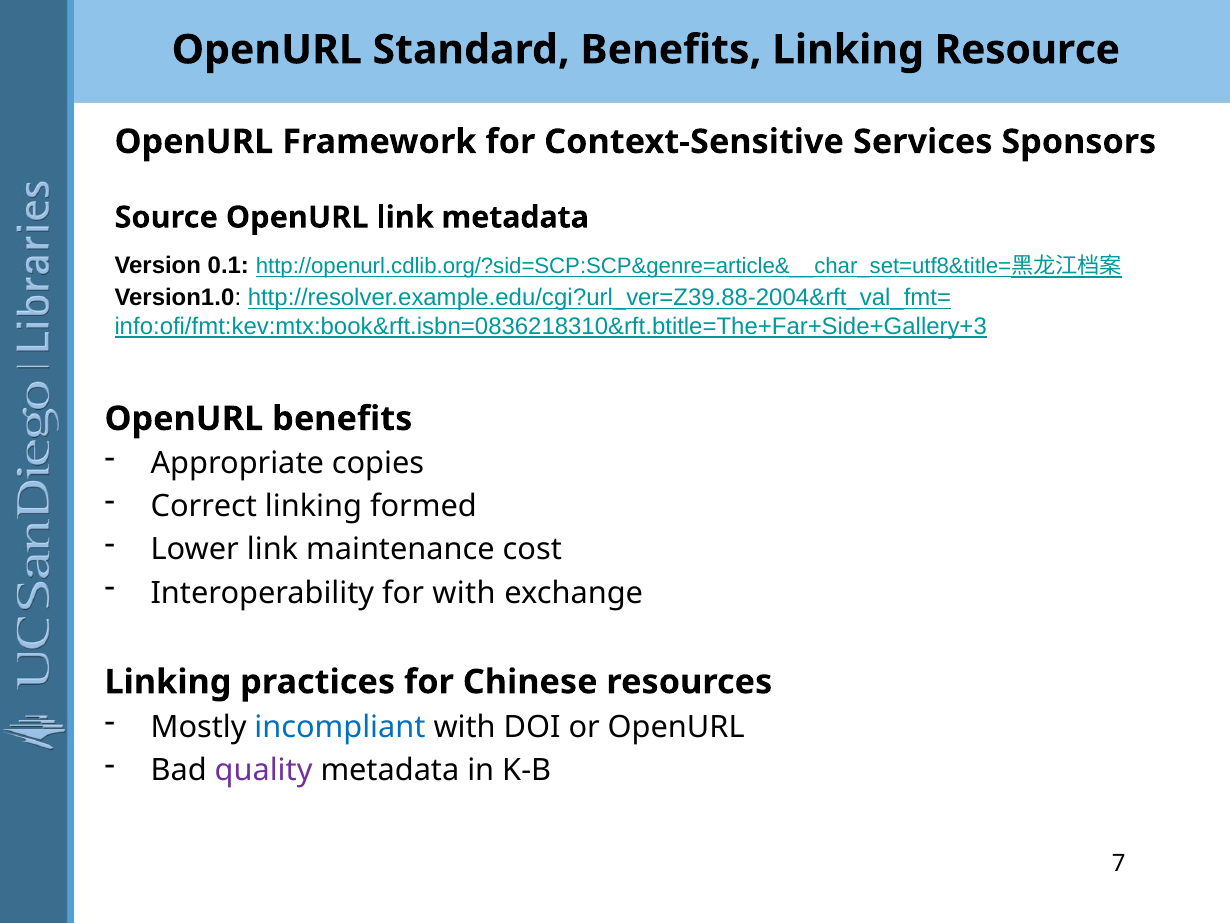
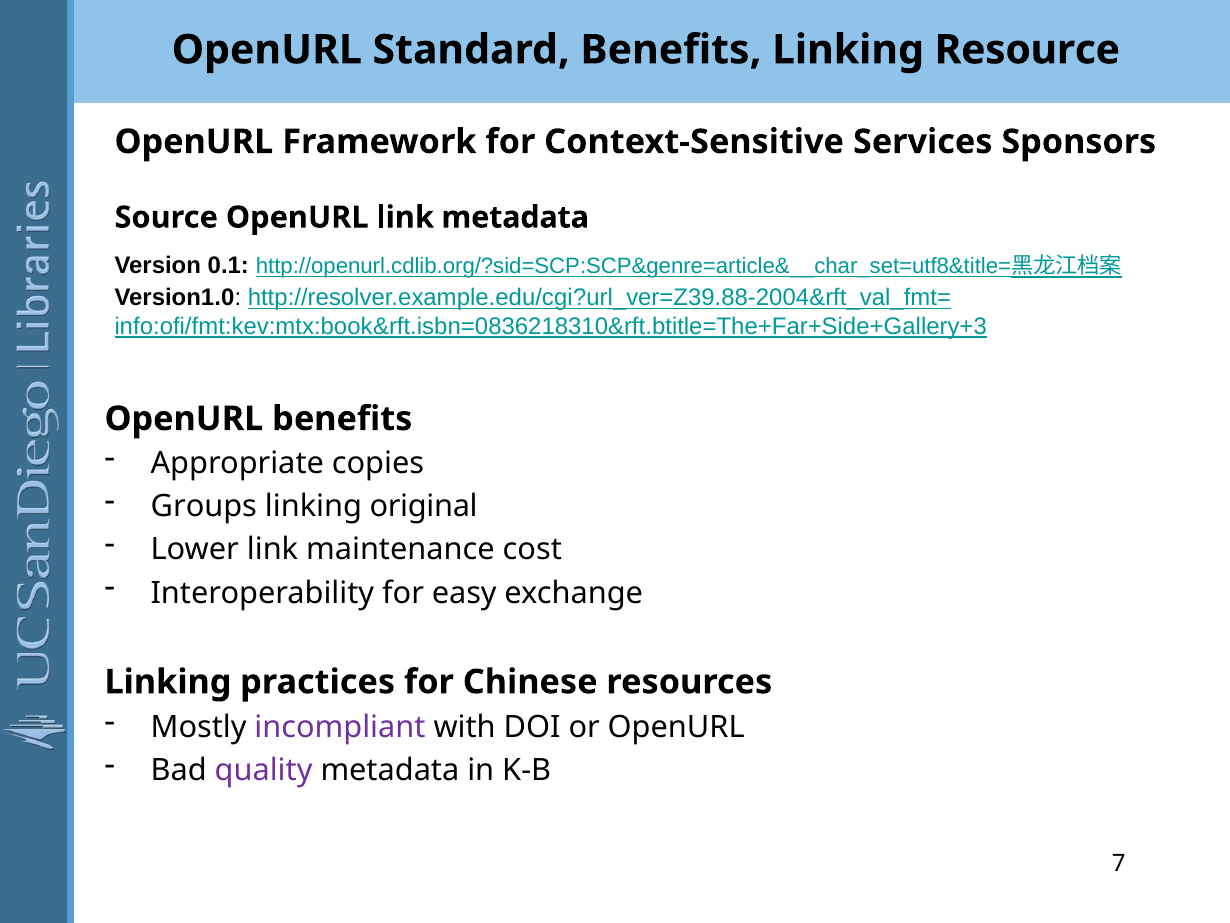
Correct: Correct -> Groups (204, 506)
formed: formed -> original (424, 506)
for with: with -> easy (464, 593)
incompliant colour: blue -> purple (340, 726)
